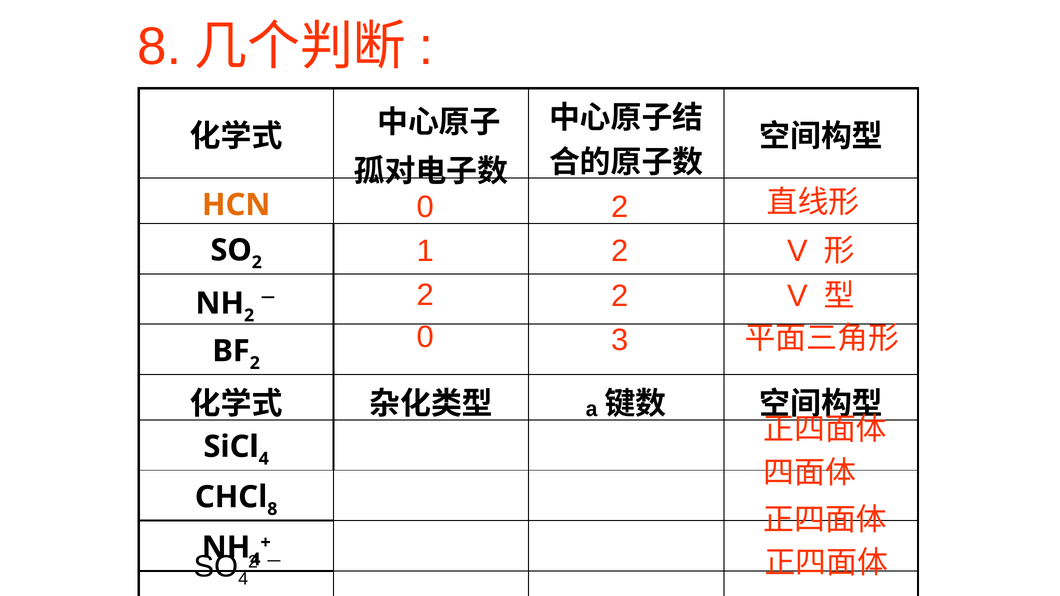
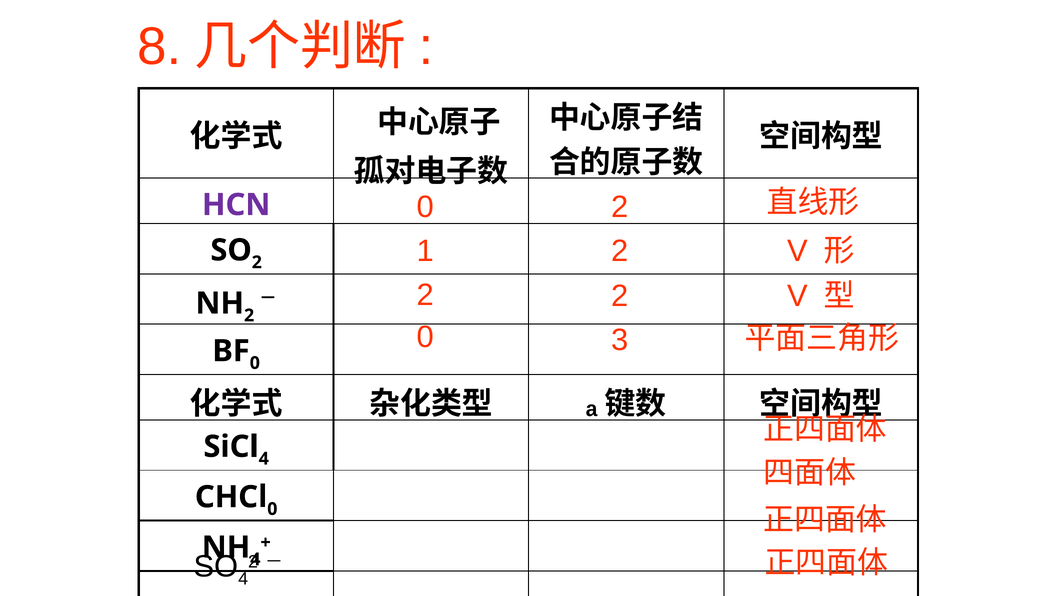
HCN colour: orange -> purple (236, 205)
2: 2 -> 0 (255, 363)
8: 8 -> 0 (272, 509)
